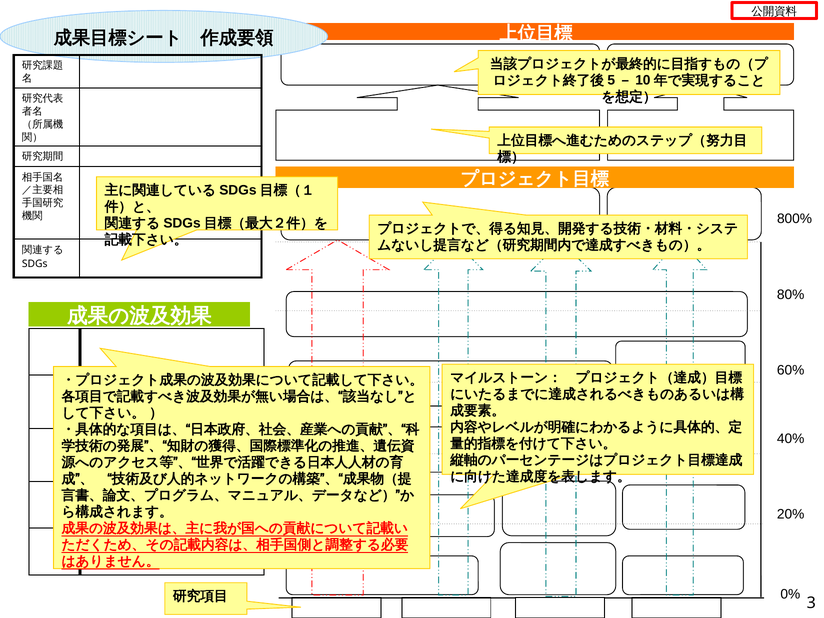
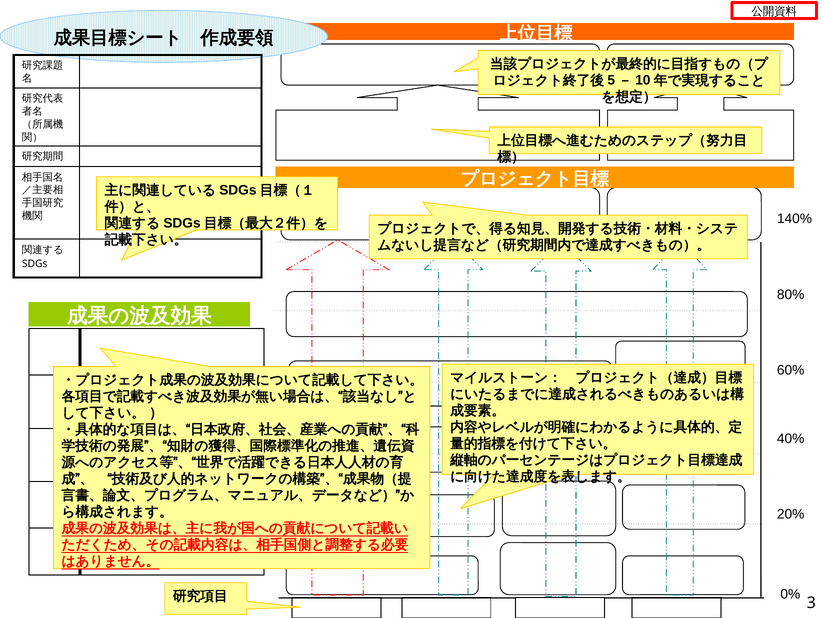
800%: 800% -> 140% (795, 219)
